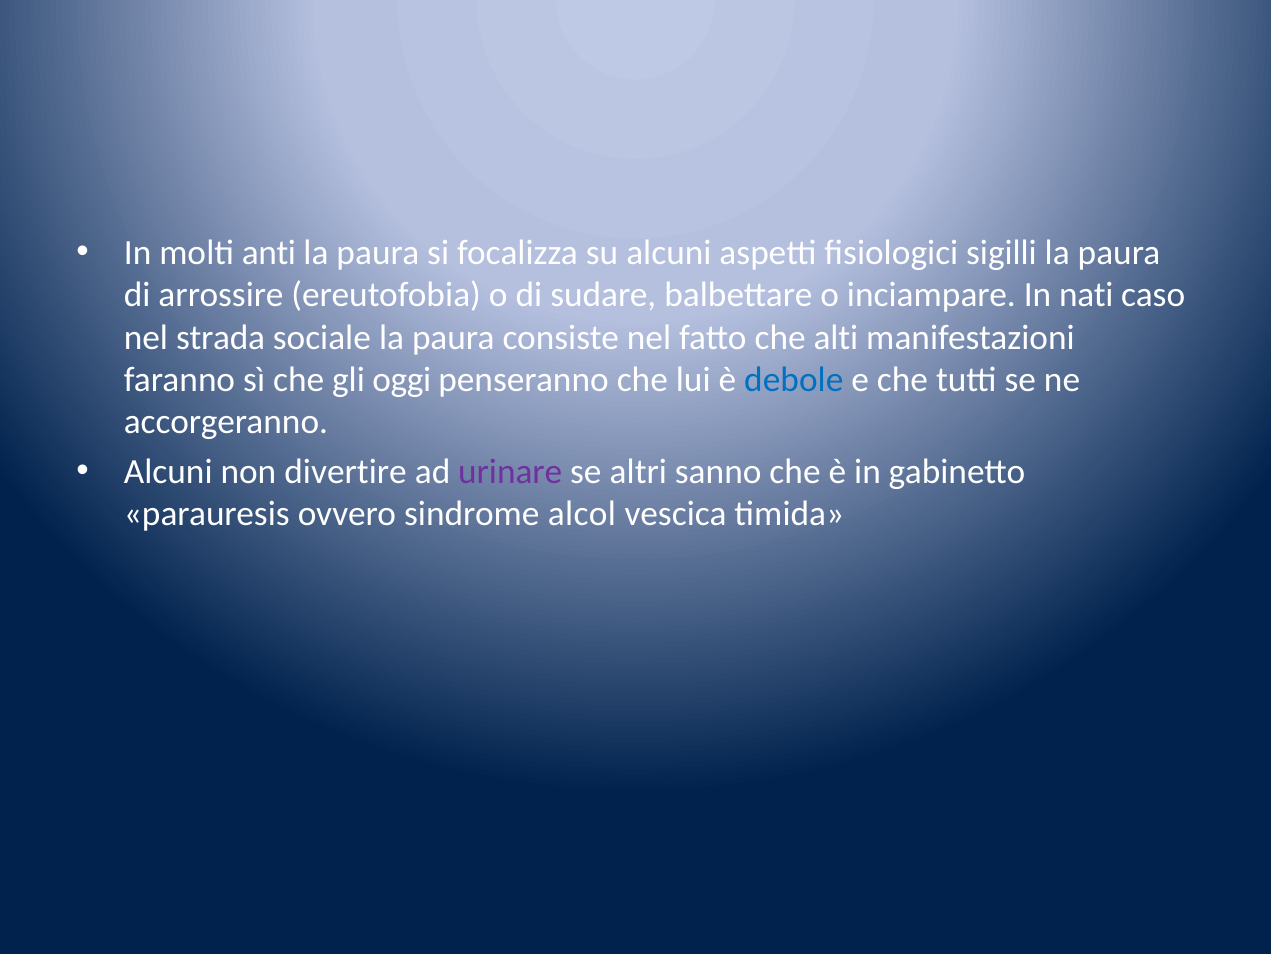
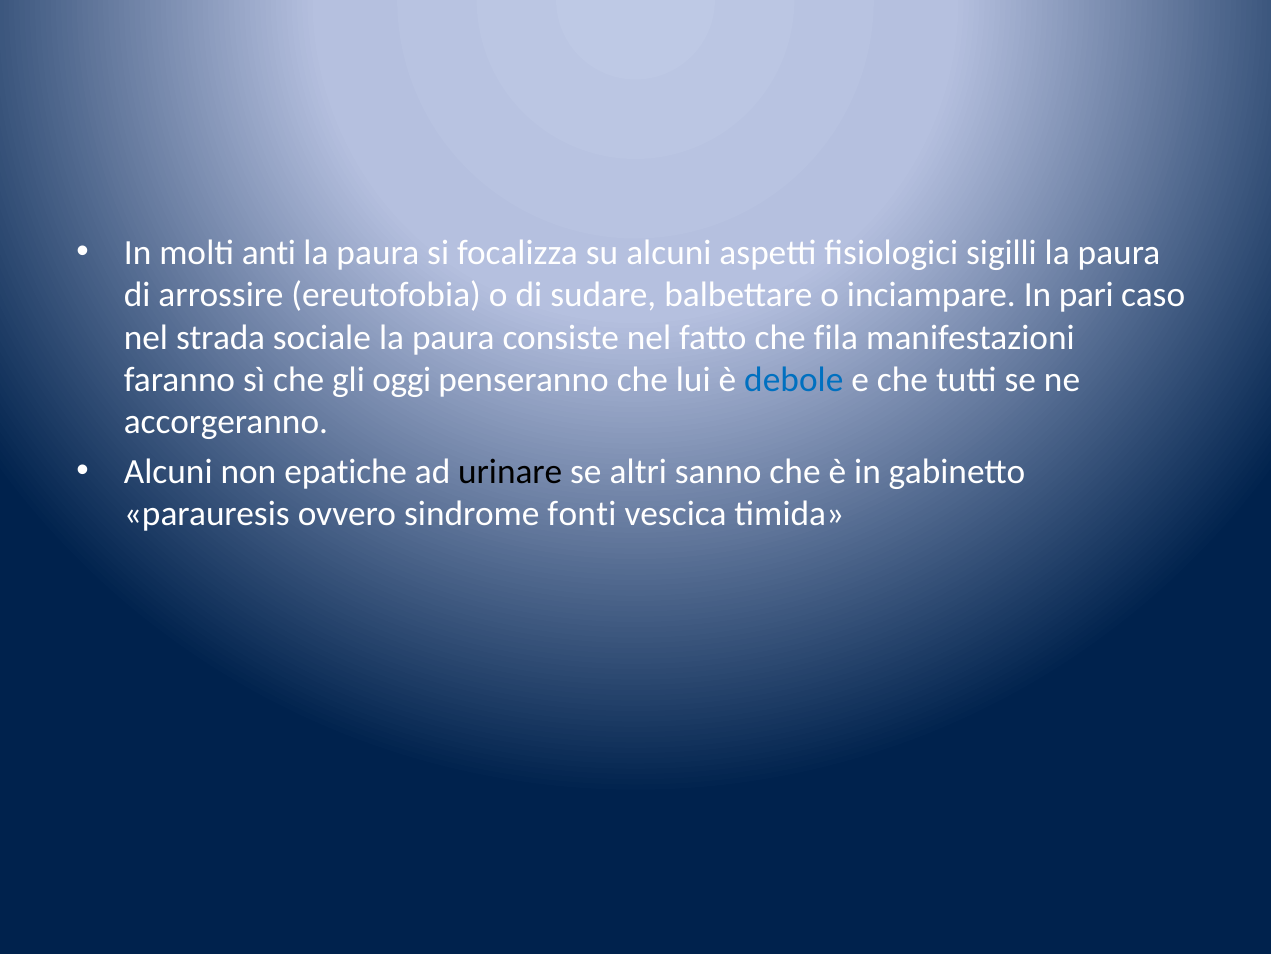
nati: nati -> pari (1086, 295)
alti: alti -> fila (836, 337)
divertire: divertire -> epatiche (346, 471)
urinare colour: purple -> black (510, 471)
alcol: alcol -> fonti (582, 514)
